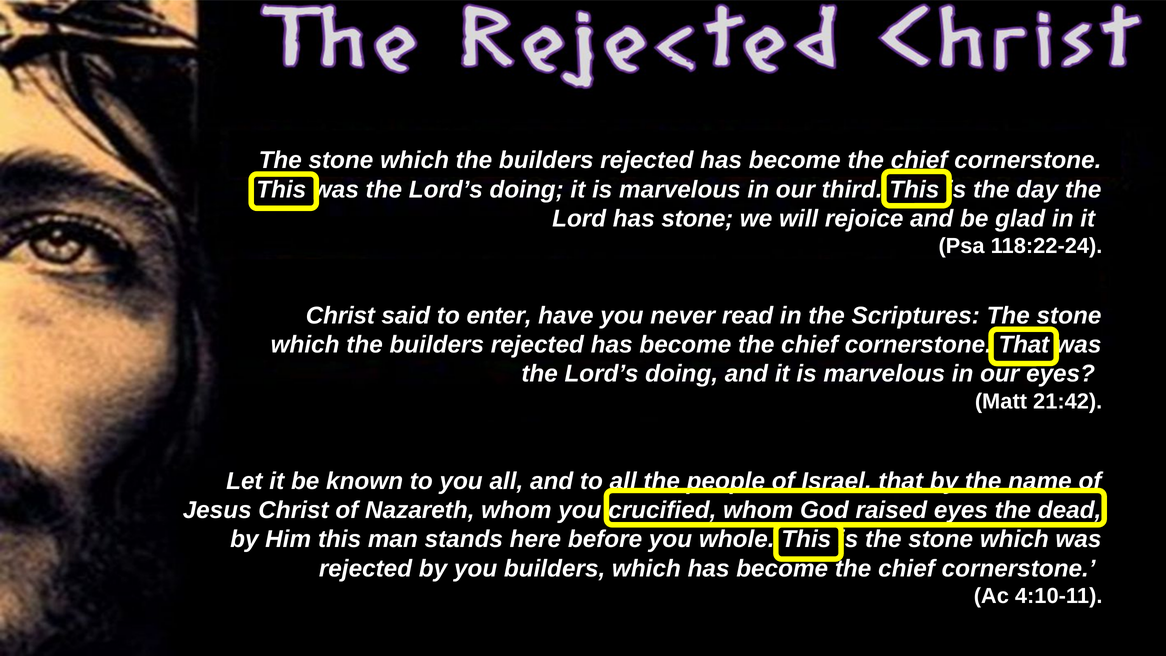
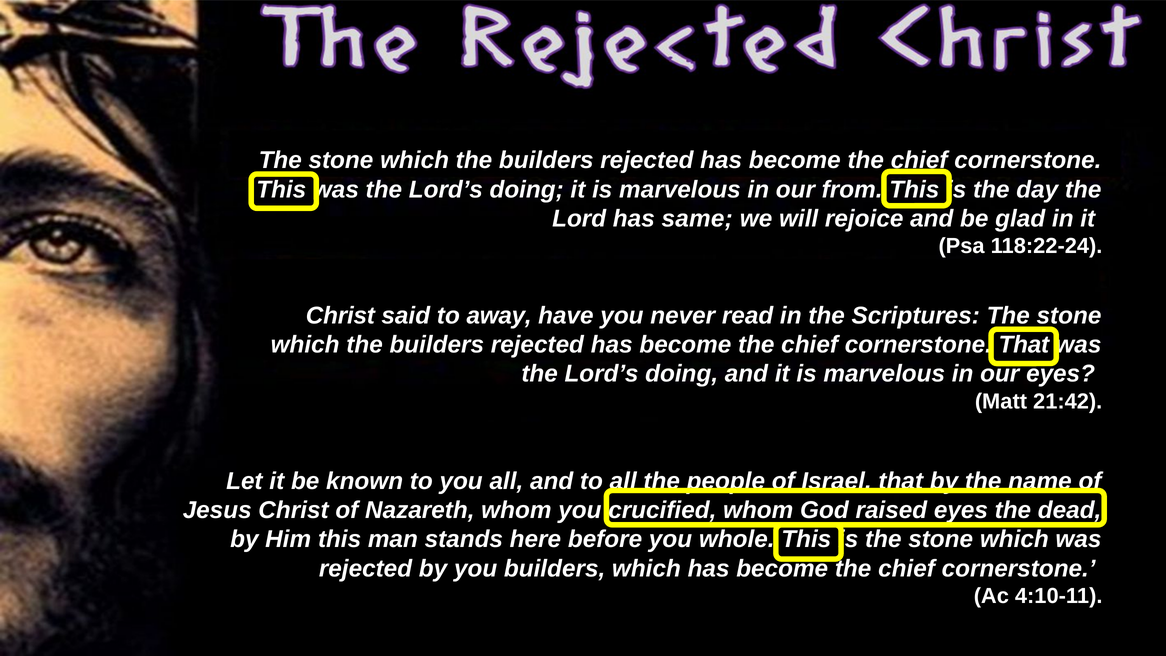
third: third -> from (852, 189)
has stone: stone -> same (697, 219)
enter: enter -> away (499, 316)
